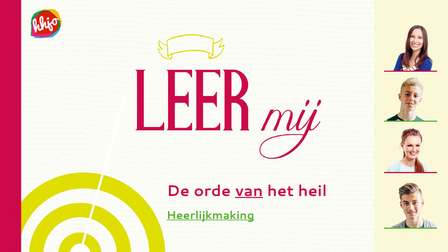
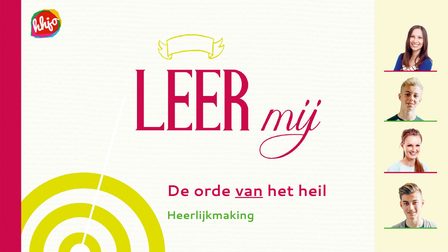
Heerlijkmaking underline: present -> none (210, 215)
